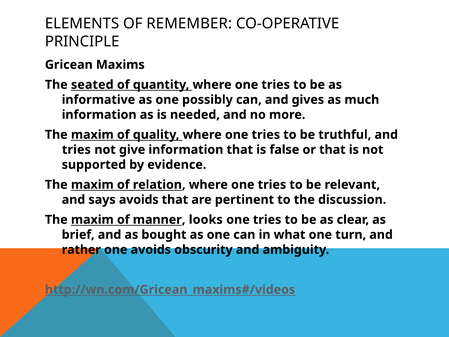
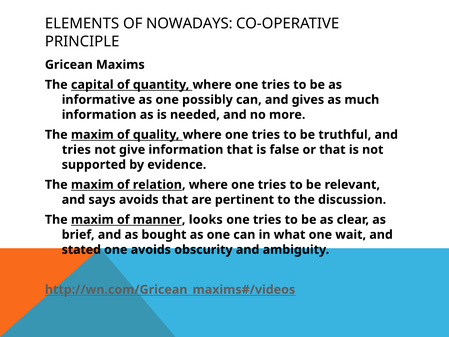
REMEMBER: REMEMBER -> NOWADAYS (189, 23)
seated: seated -> capital (92, 85)
turn: turn -> wait (351, 235)
rather: rather -> stated (81, 249)
